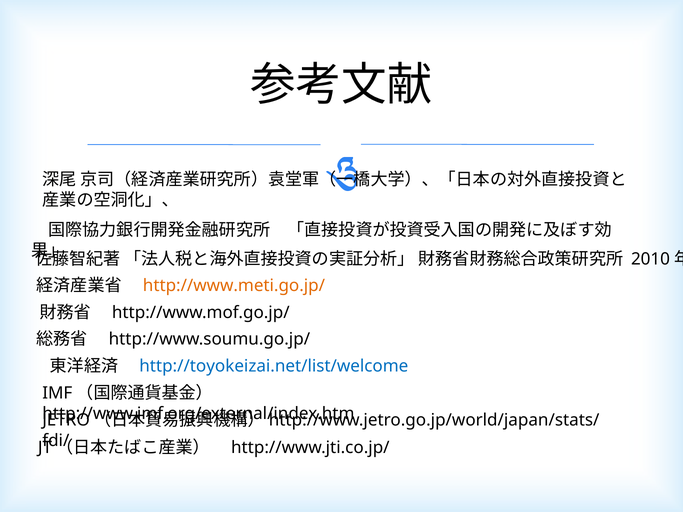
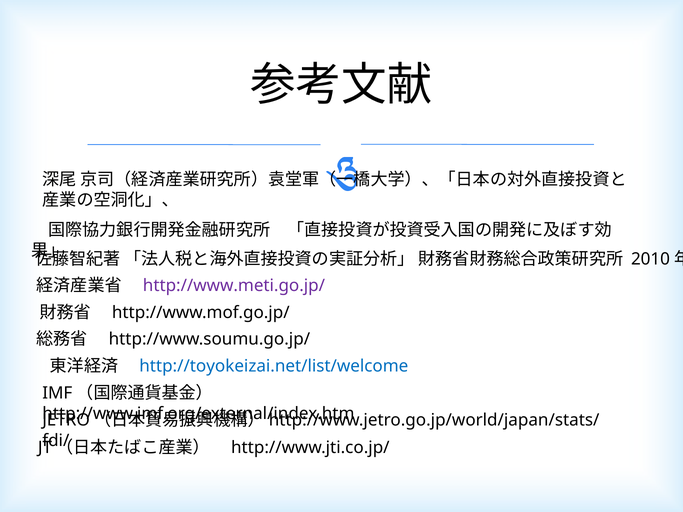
http://www.meti.go.jp/ colour: orange -> purple (234, 286)
